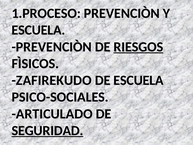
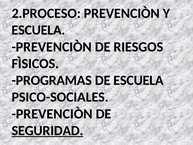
1.PROCESO: 1.PROCESO -> 2.PROCESO (46, 13)
RIESGOS underline: present -> none (138, 47)
ZAFIREKUDO: ZAFIREKUDO -> PROGRAMAS (52, 80)
ARTICULADO: ARTICULADO -> PREVENCIÒN (52, 114)
